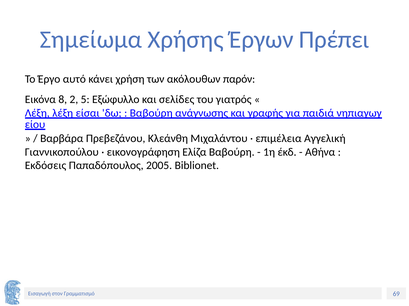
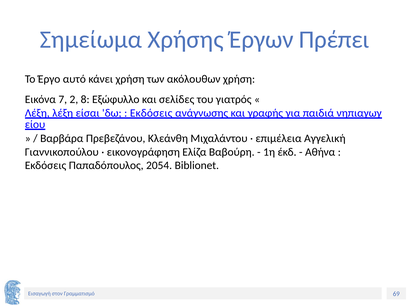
ακόλουθων παρόν: παρόν -> χρήση (239, 79)
8: 8 -> 7 (63, 100)
5: 5 -> 8 (85, 100)
Βαβούρη: Βαβούρη -> Εκδόσεις (151, 113)
2005: 2005 -> 2054 (159, 166)
